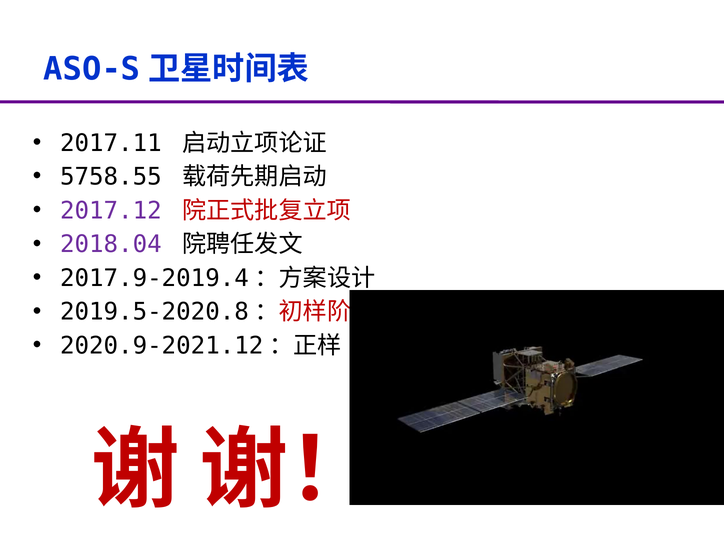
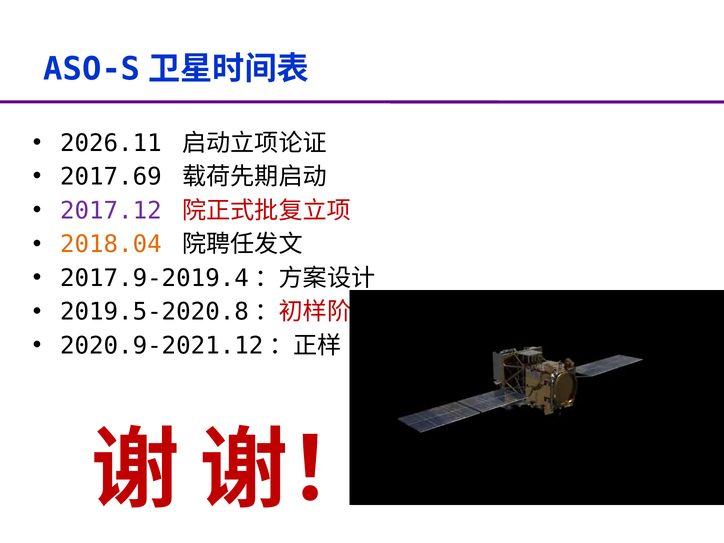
2017.11: 2017.11 -> 2026.11 (111, 143)
5758.55: 5758.55 -> 2017.69 (111, 177)
2018.04 colour: purple -> orange (111, 244)
